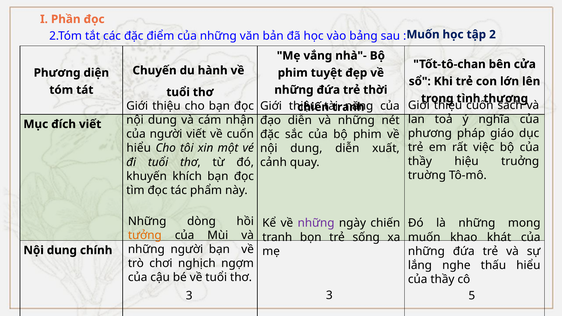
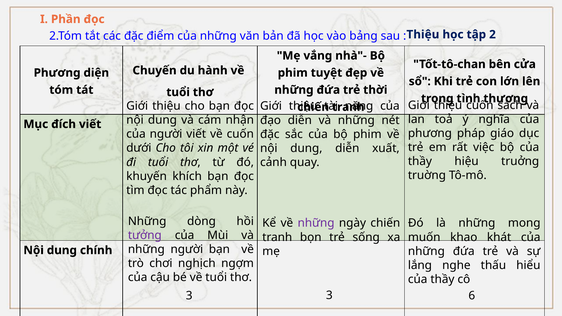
Muốn: Muốn -> Thiệu (423, 34)
hiểu: hiểu -> dưới (139, 148)
tưởng colour: orange -> purple (145, 235)
5: 5 -> 6 (472, 296)
